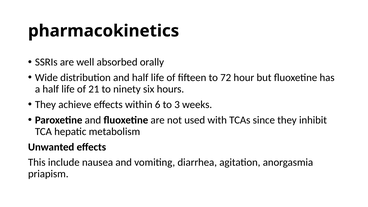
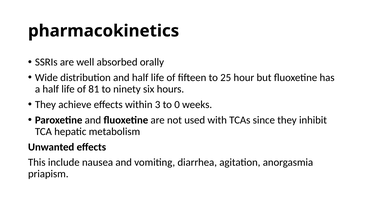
72: 72 -> 25 (226, 78)
21: 21 -> 81 (94, 89)
6: 6 -> 3 (158, 105)
3: 3 -> 0 (177, 105)
